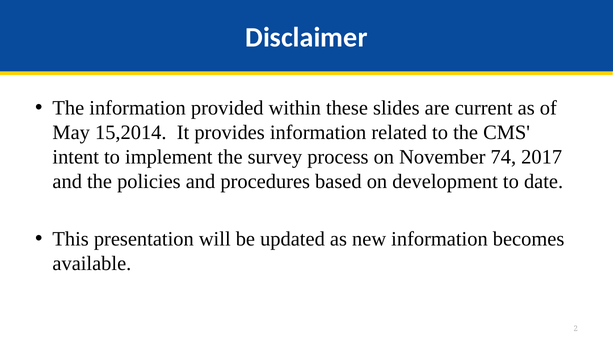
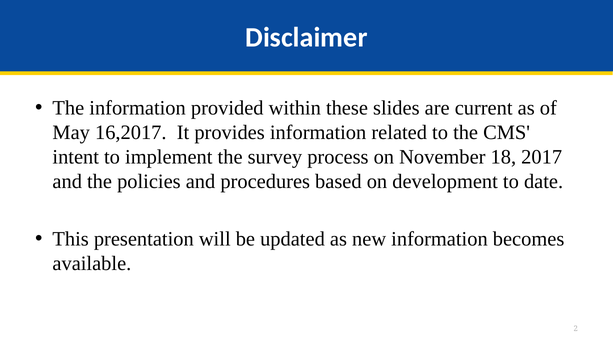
15,2014: 15,2014 -> 16,2017 (131, 133)
74: 74 -> 18 (503, 157)
